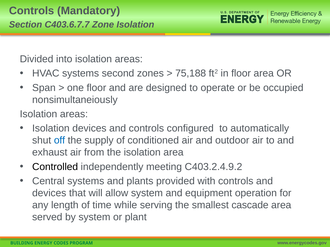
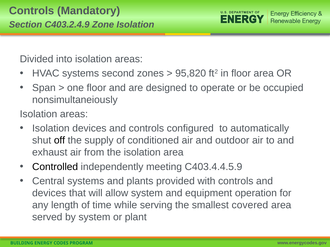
C403.6.7.7: C403.6.7.7 -> C403.2.4.9 (67, 25)
75,188: 75,188 -> 95,820 (191, 74)
off colour: blue -> black (59, 141)
C403.2.4.9.2: C403.2.4.9.2 -> C403.4.4.5.9 (213, 167)
cascade: cascade -> covered (250, 206)
